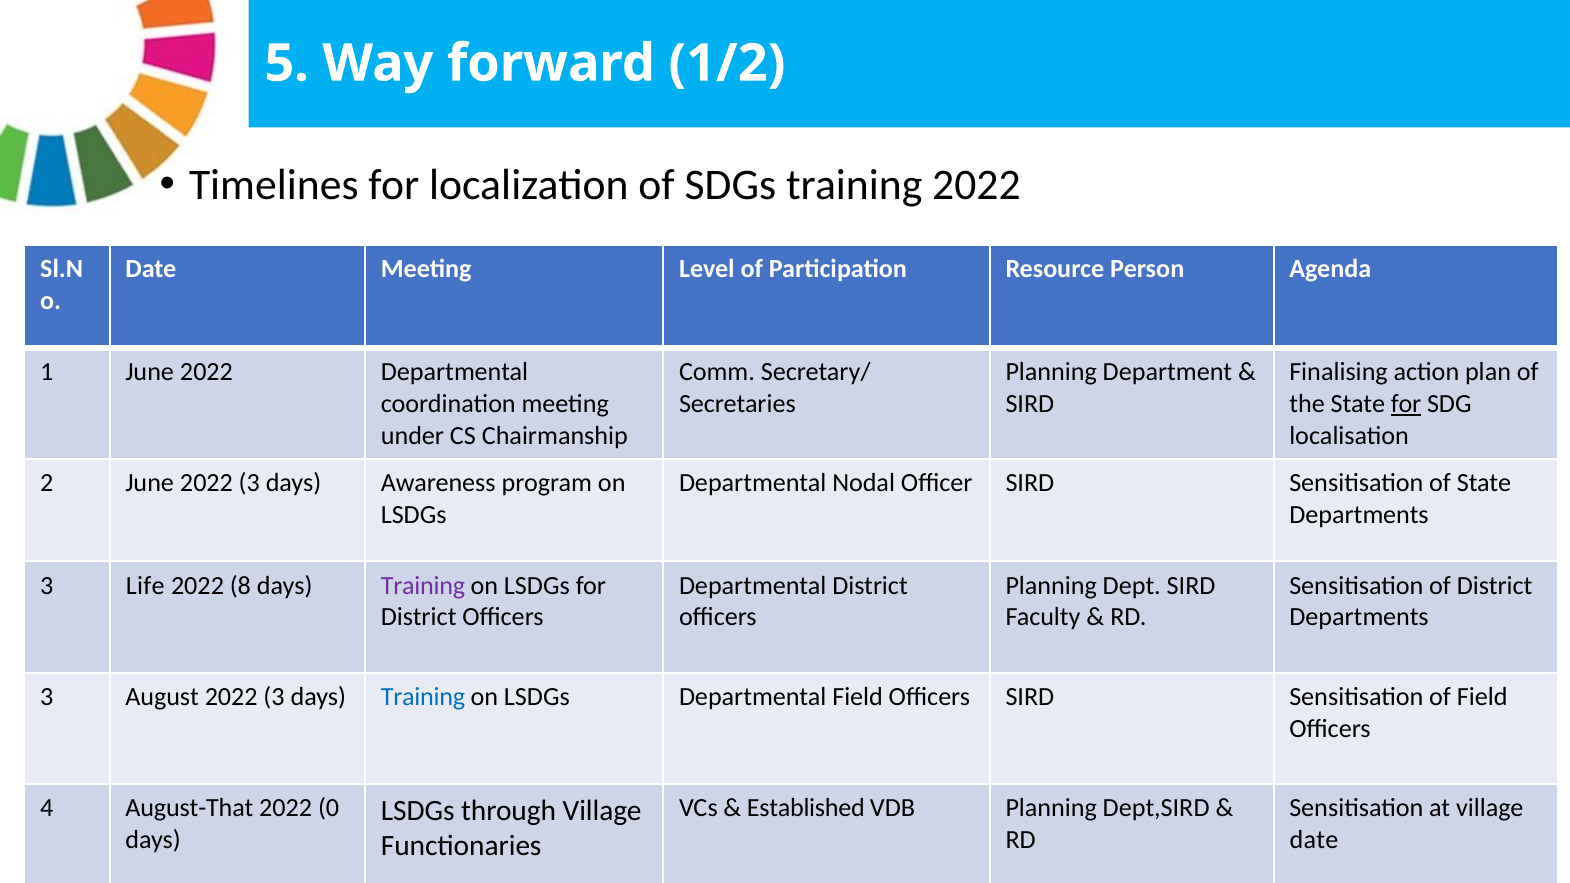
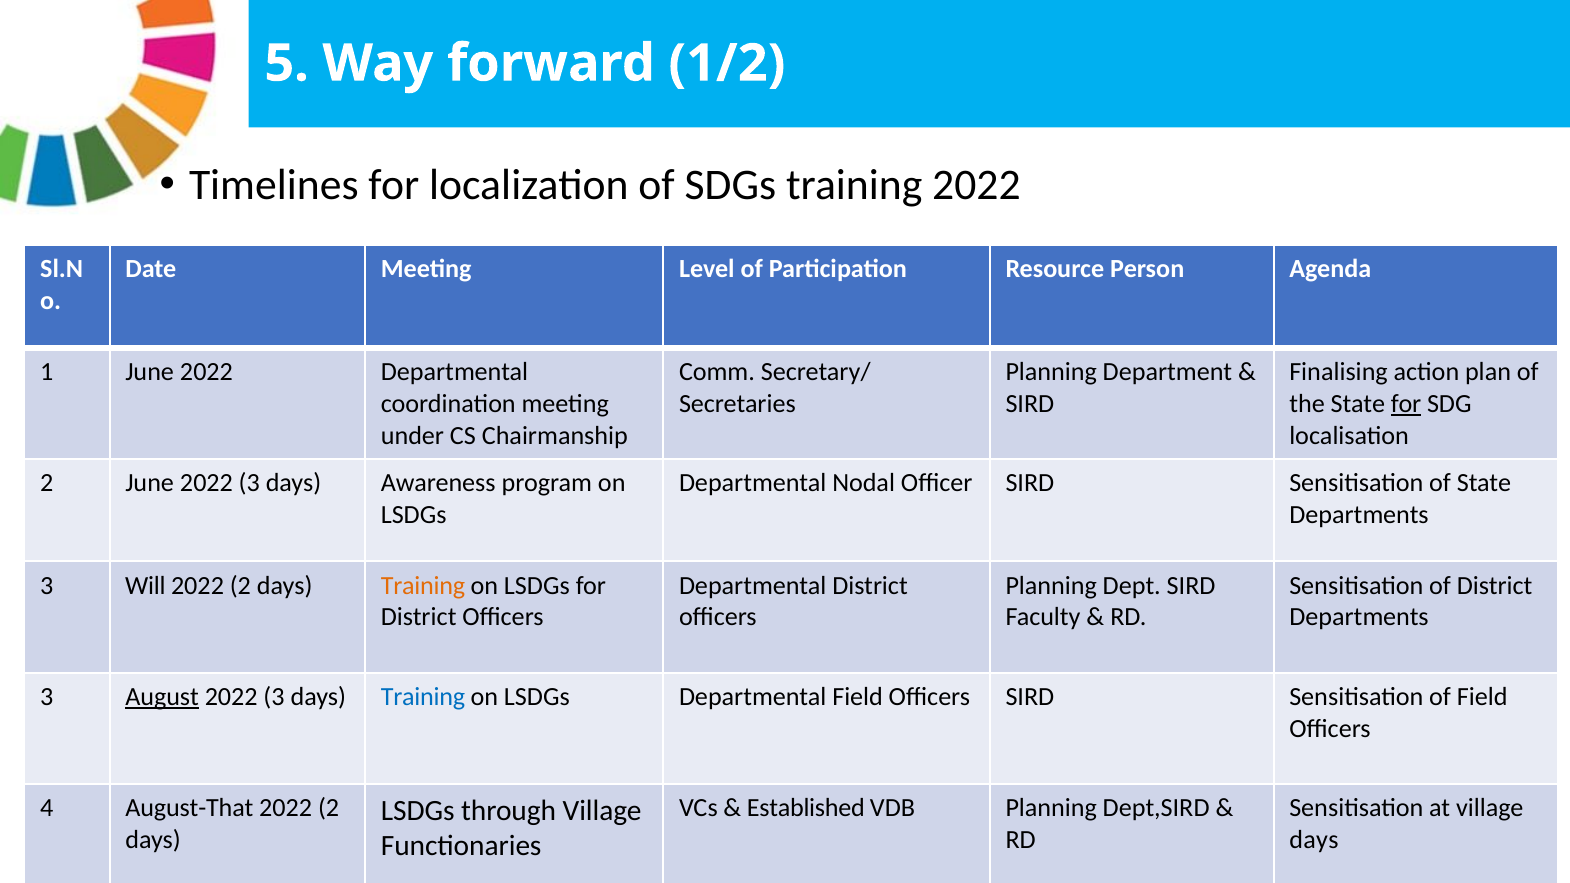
Life: Life -> Will (145, 586)
8: 8 -> 2 (240, 586)
Training colour: purple -> orange (423, 586)
August underline: none -> present (162, 697)
0: 0 -> 2 (329, 808)
date: date -> days (1314, 840)
